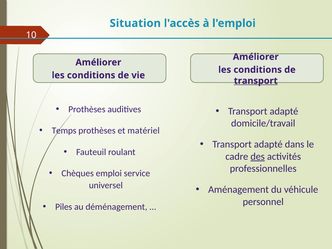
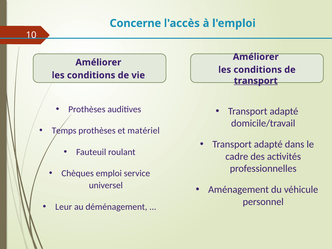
Situation: Situation -> Concerne (135, 23)
des underline: present -> none (258, 156)
Piles: Piles -> Leur (64, 207)
